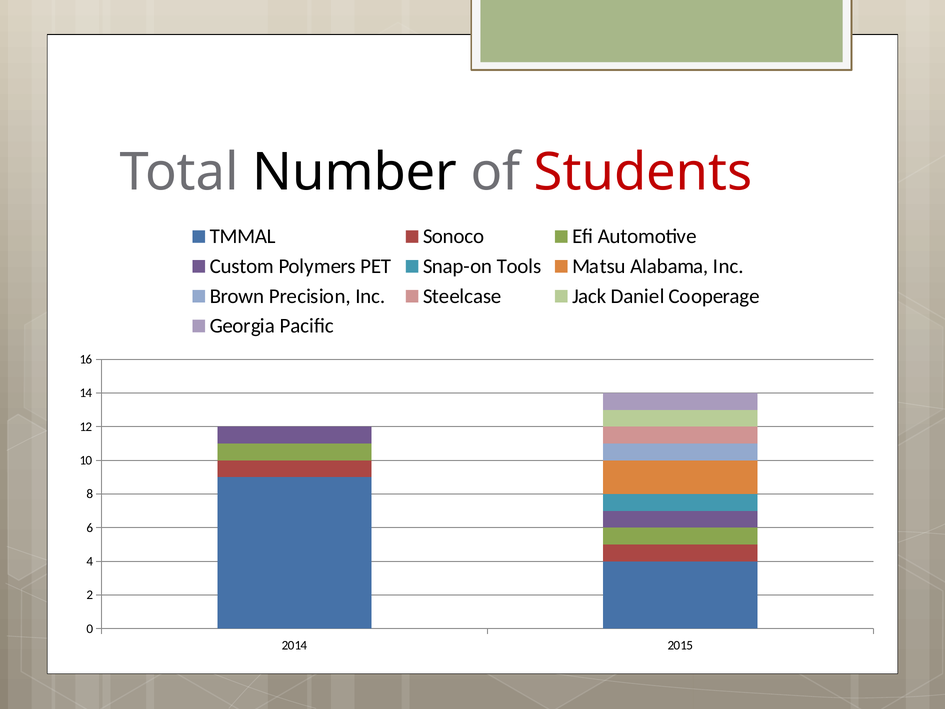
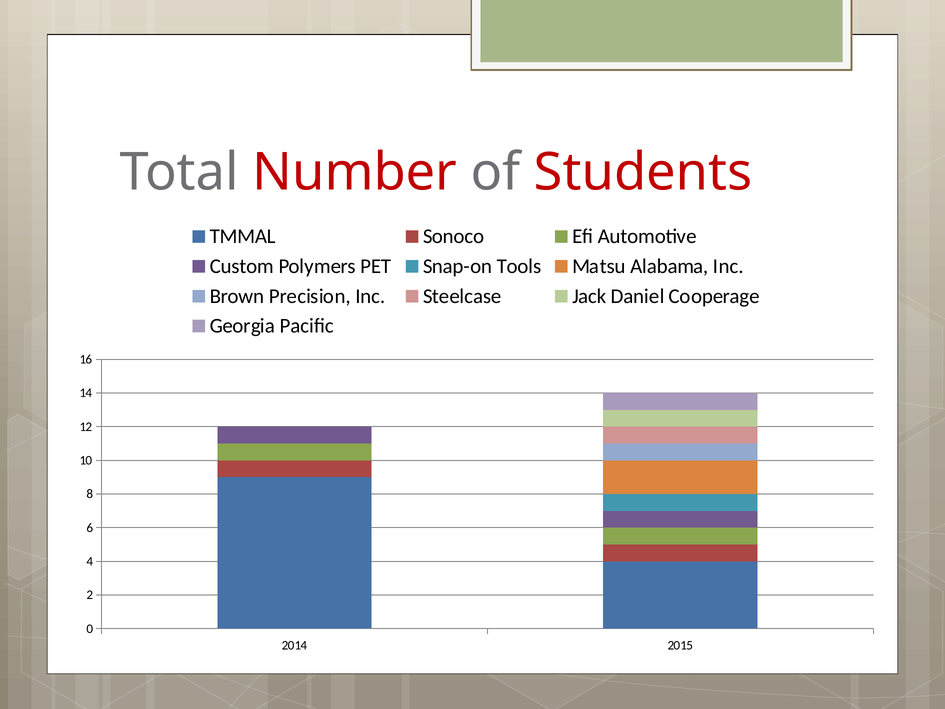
Number colour: black -> red (355, 172)
